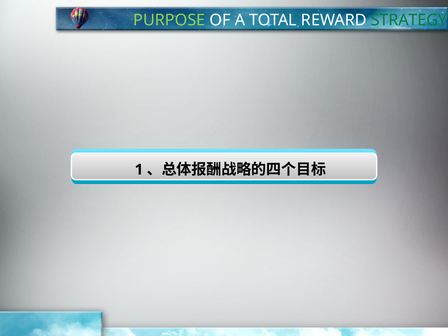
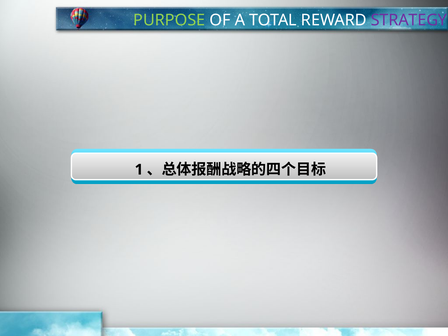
STRATEGY colour: green -> purple (409, 20)
